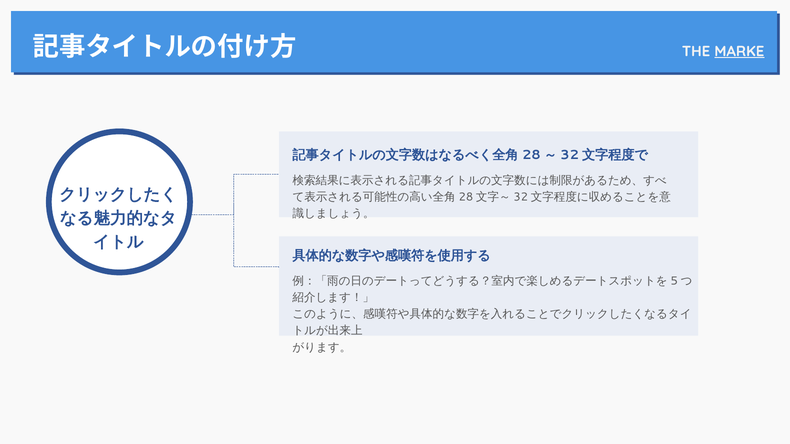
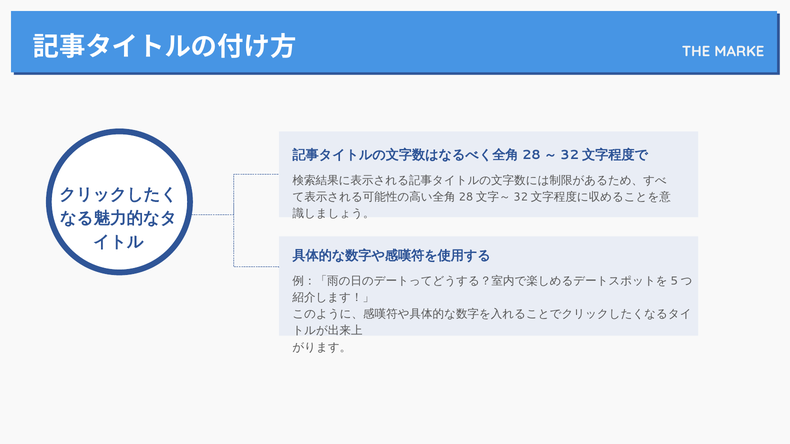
MARKE underline: present -> none (739, 51)
